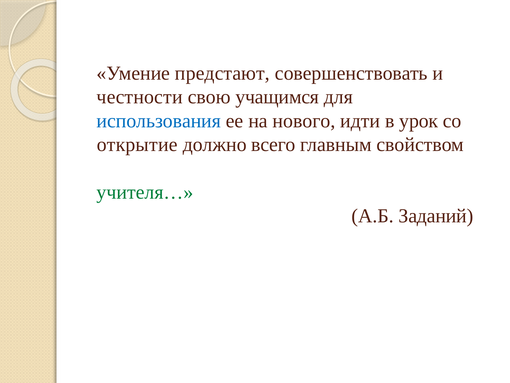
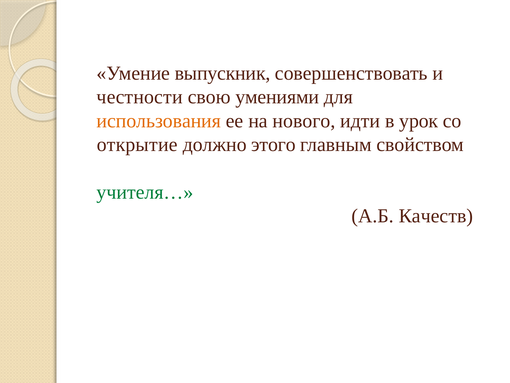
предстают: предстают -> выпускник (223, 73)
учащимся: учащимся -> умениями (277, 97)
использования colour: blue -> orange (159, 121)
всего: всего -> этого (273, 144)
Заданий: Заданий -> Качеств (436, 216)
